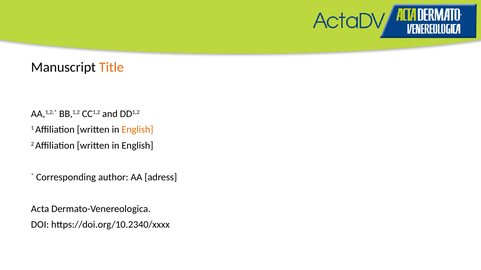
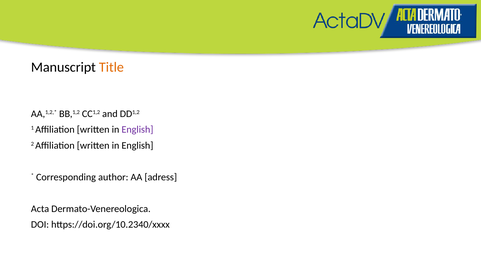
English colour: orange -> purple (137, 130)
